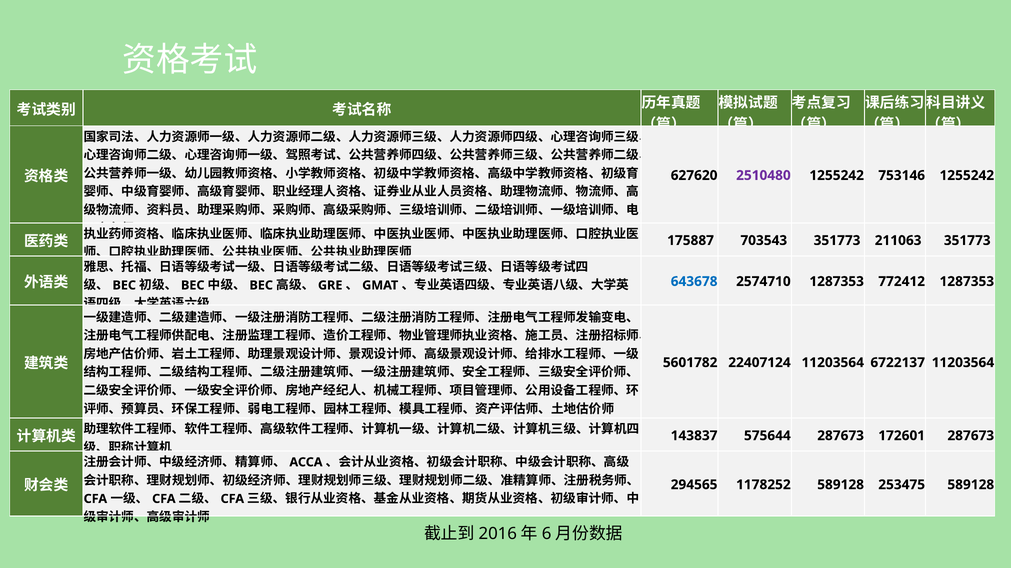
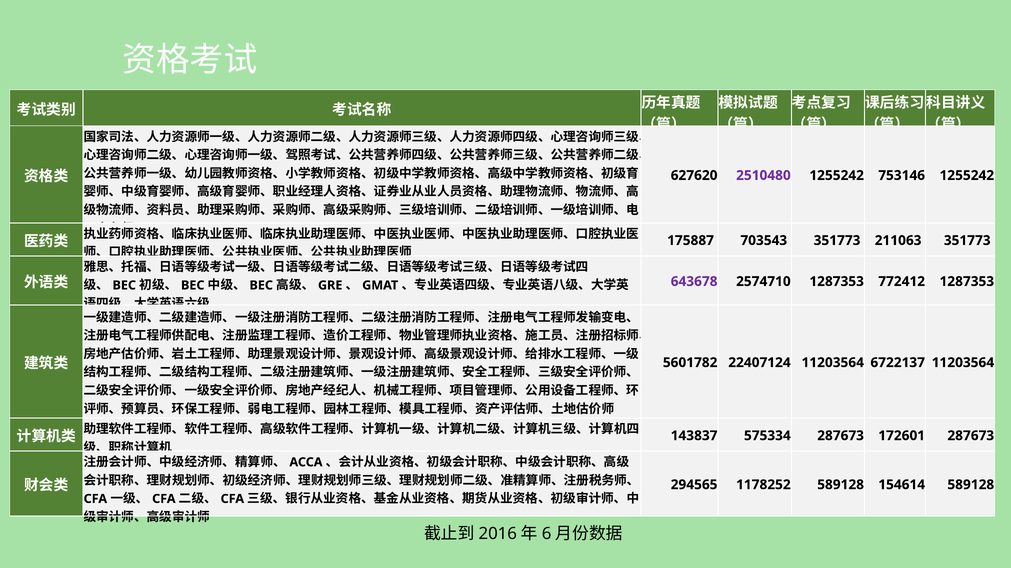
643678 colour: blue -> purple (694, 282)
575644: 575644 -> 575334 (767, 436)
253475: 253475 -> 154614 (902, 485)
